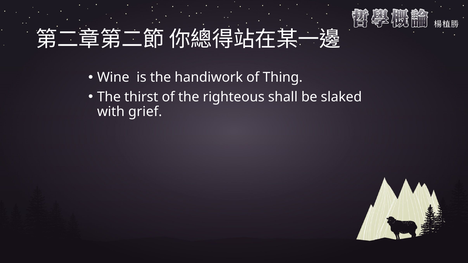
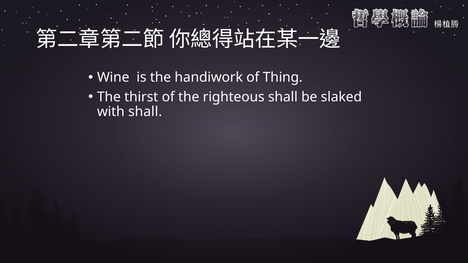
with grief: grief -> shall (145, 112)
